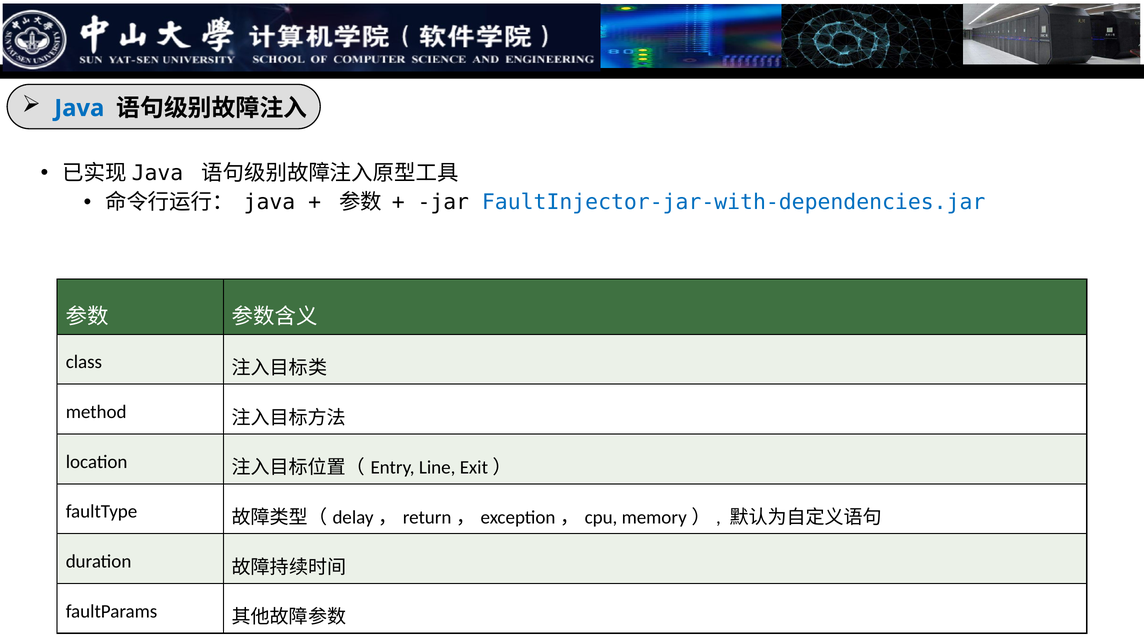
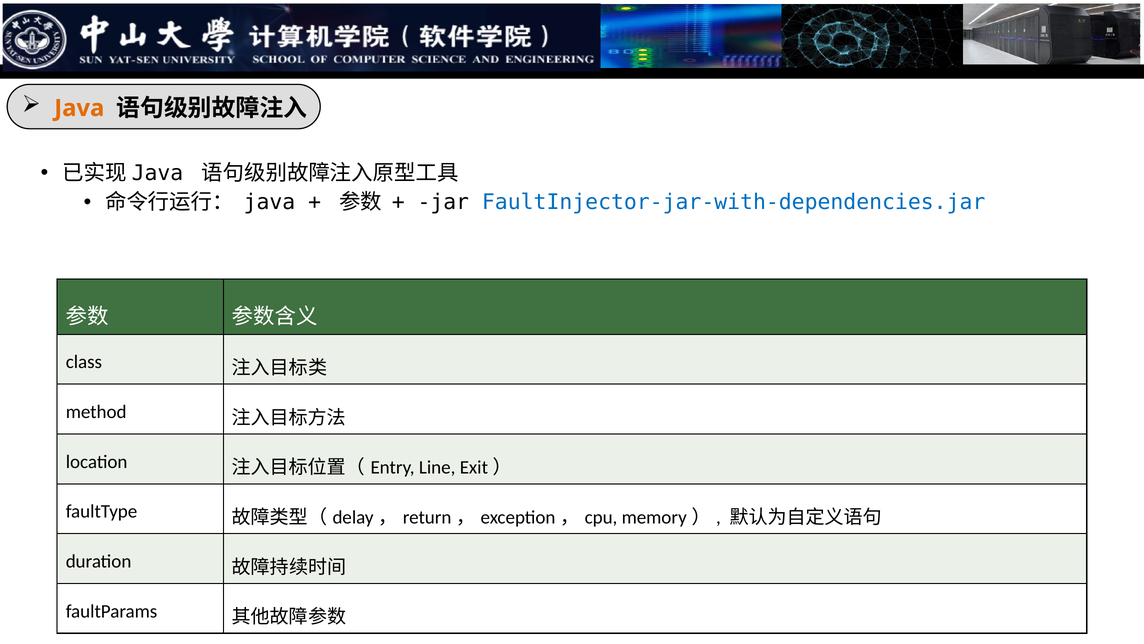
Java colour: blue -> orange (79, 108)
